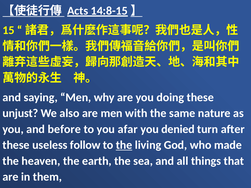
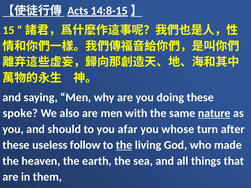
unjust: unjust -> spoke (20, 113)
nature underline: none -> present (214, 113)
before: before -> should (64, 129)
denied: denied -> whose (178, 129)
